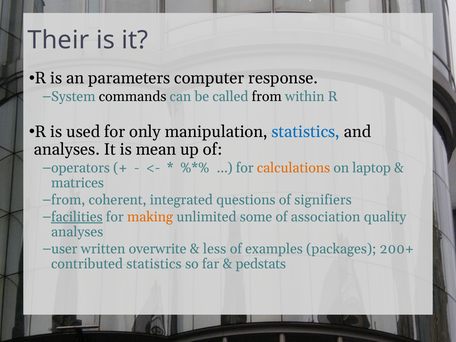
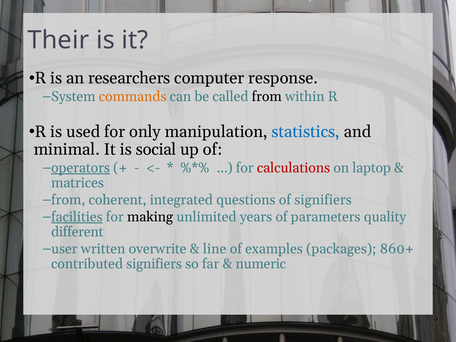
parameters: parameters -> researchers (129, 78)
commands colour: black -> orange (133, 97)
analyses: analyses -> minimal (67, 150)
mean: mean -> social (156, 150)
operators underline: none -> present (81, 168)
calculations colour: orange -> red (293, 168)
making colour: orange -> black (150, 217)
some: some -> years (256, 217)
association: association -> parameters (326, 217)
analyses: analyses -> different (77, 232)
less: less -> line (215, 249)
200+: 200+ -> 860+ (397, 249)
contributed statistics: statistics -> signifiers (154, 264)
pedstats: pedstats -> numeric (261, 264)
